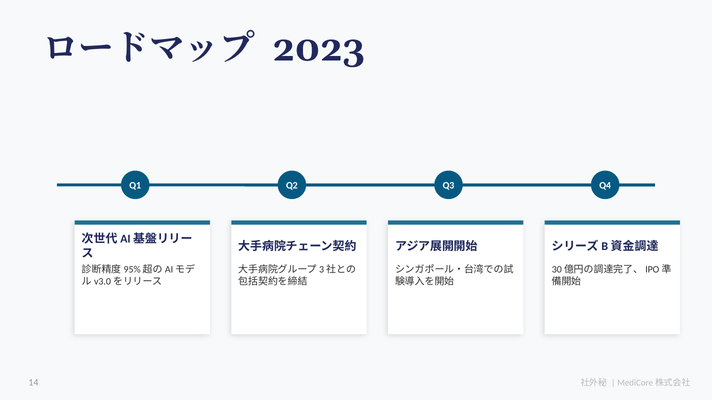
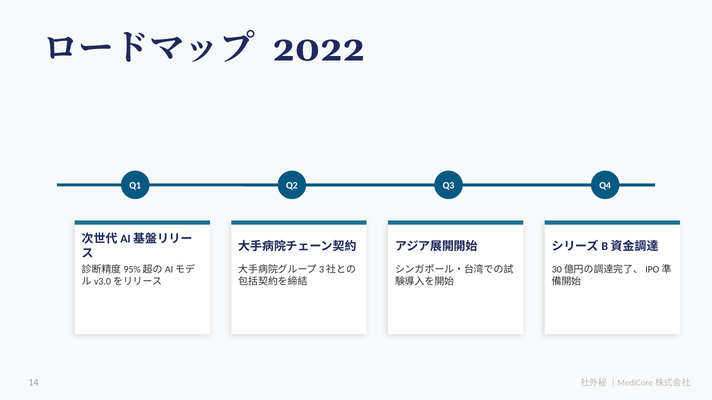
2023: 2023 -> 2022 (319, 49)
